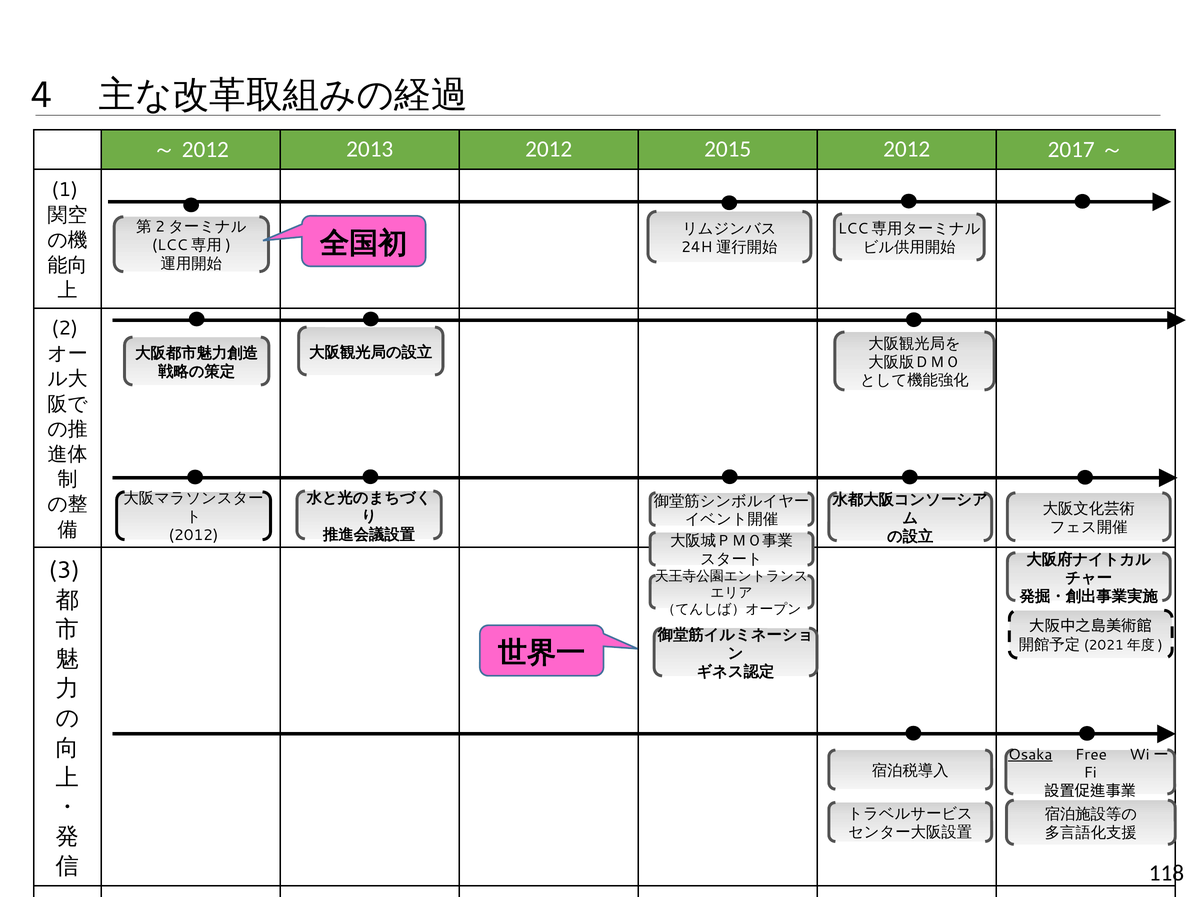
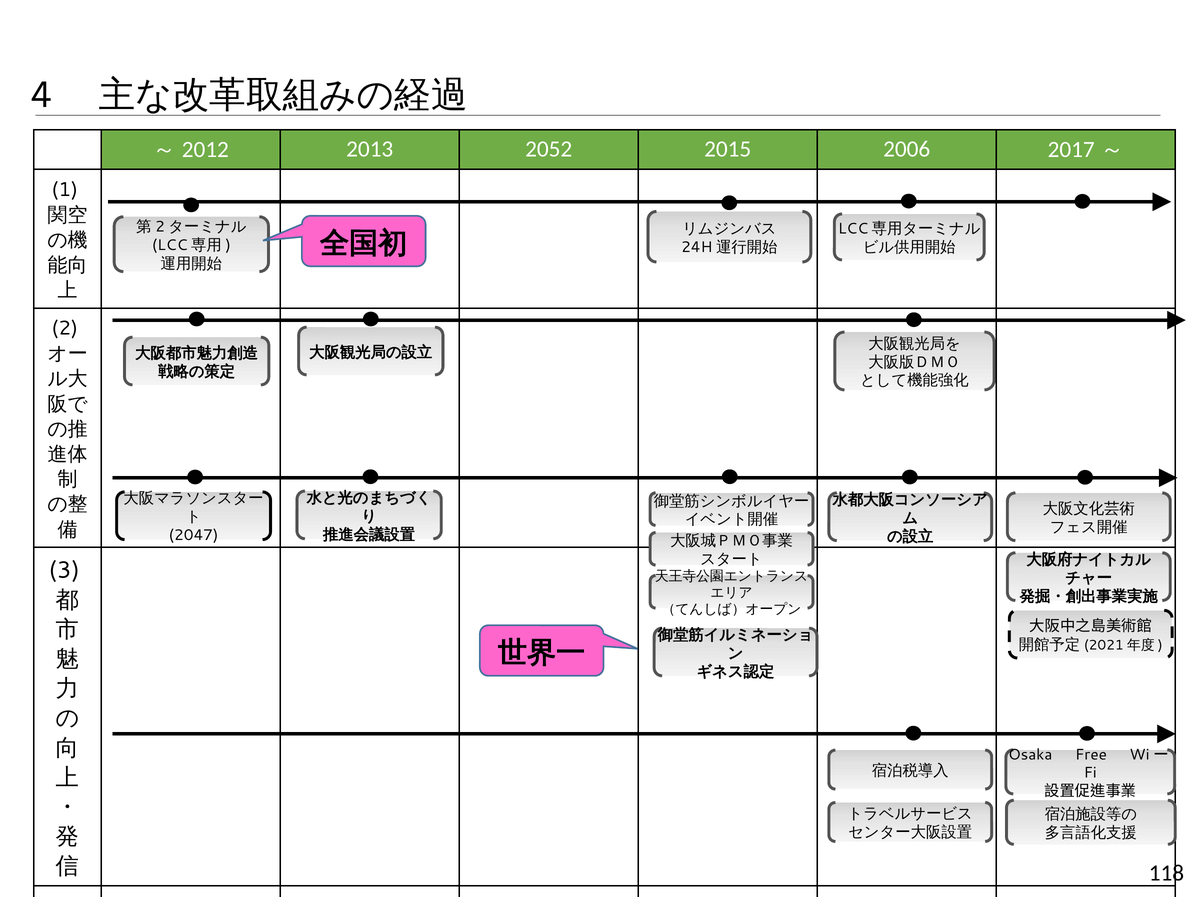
2013 2012: 2012 -> 2052 (549, 149)
2015 2012: 2012 -> 2006 (907, 149)
2012: 2012 -> 2047 (194, 535)
Osaka underline: present -> none (1030, 755)
